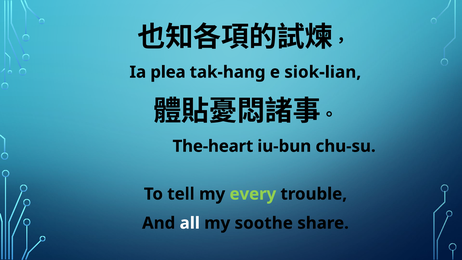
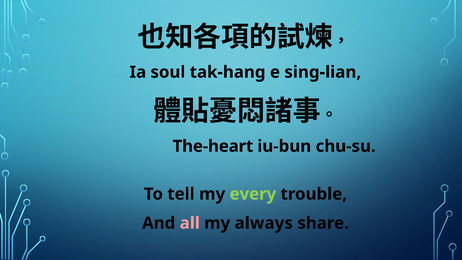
plea: plea -> soul (168, 72)
siok-lian: siok-lian -> sing-lian (323, 72)
all colour: white -> pink (190, 223)
soothe: soothe -> always (264, 223)
